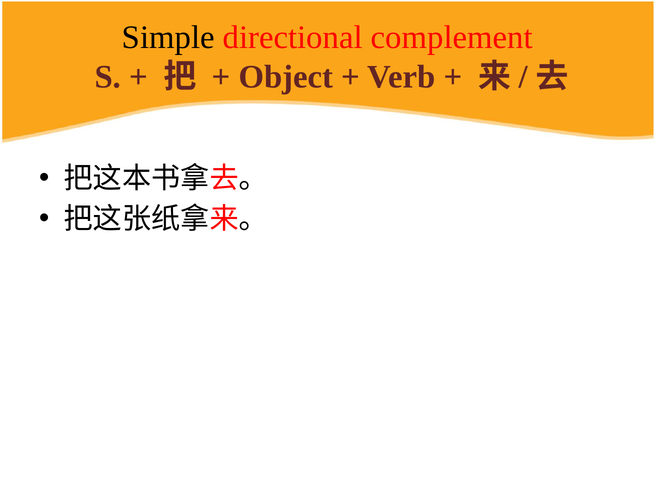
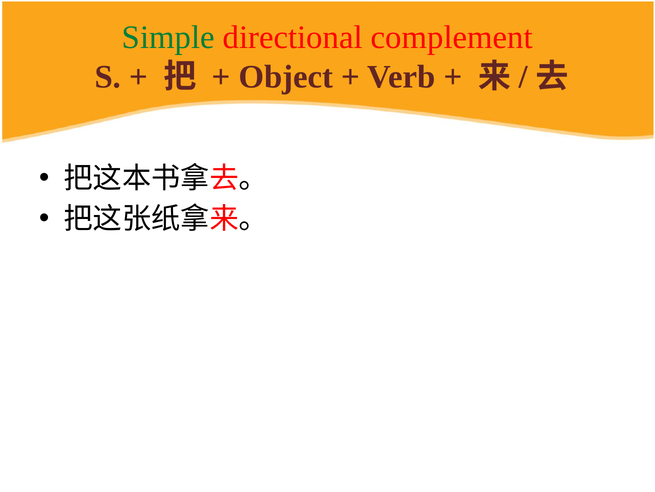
Simple colour: black -> green (168, 38)
